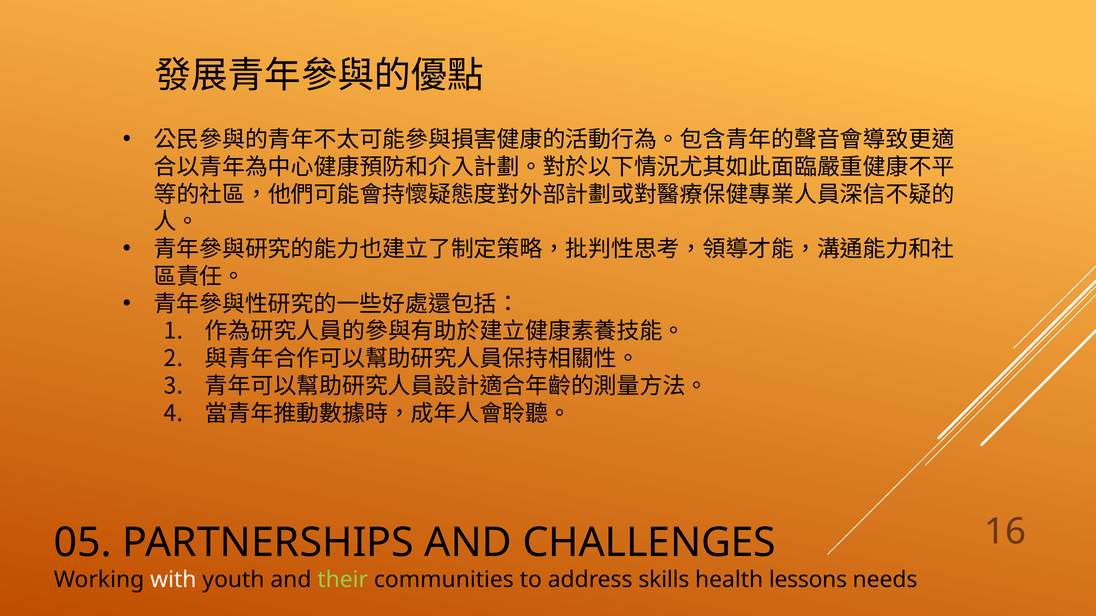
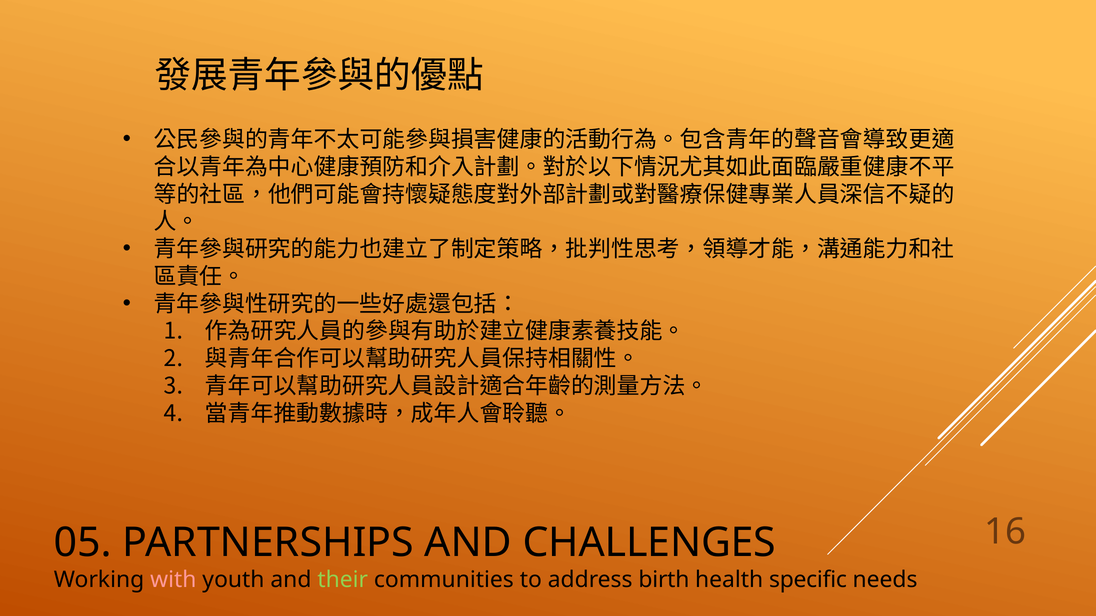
with colour: white -> pink (173, 580)
skills: skills -> birth (664, 580)
lessons: lessons -> specific (808, 580)
